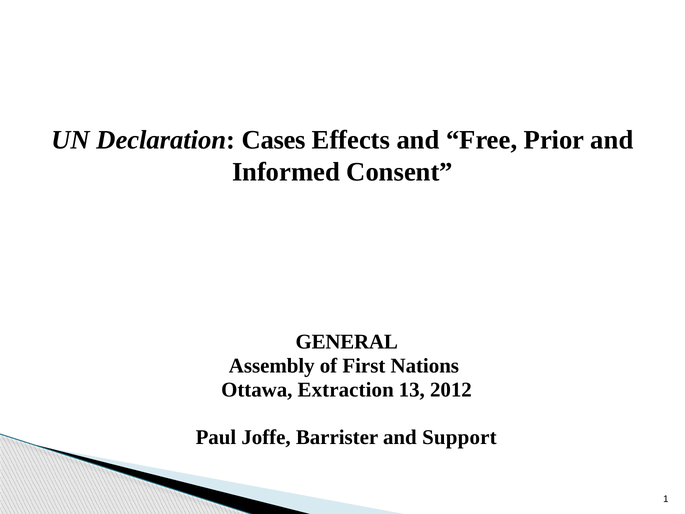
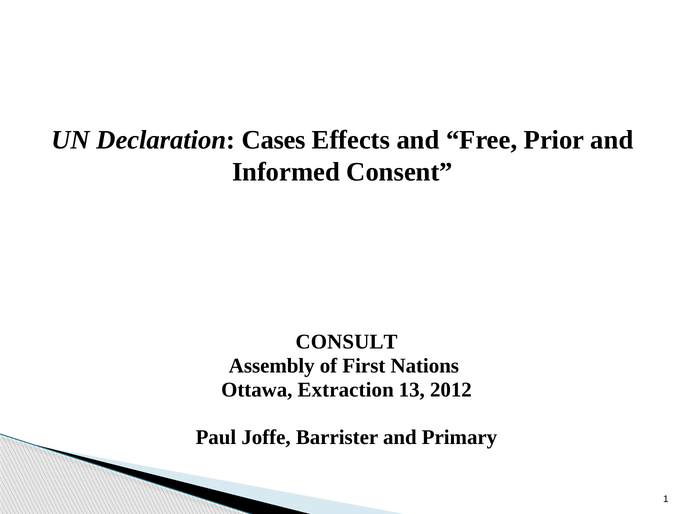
GENERAL: GENERAL -> CONSULT (347, 342)
Support: Support -> Primary (460, 437)
